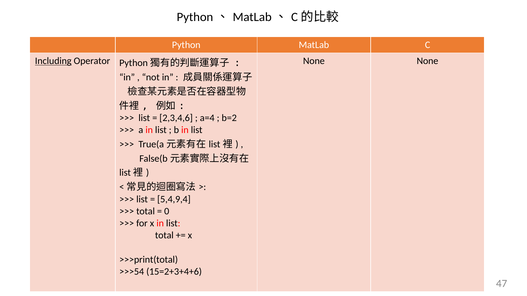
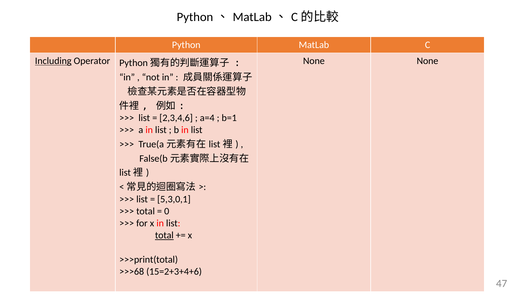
b=2: b=2 -> b=1 (229, 118)
5,4,9,4: 5,4,9,4 -> 5,3,0,1 (174, 200)
total underline: none -> present (164, 236)
>>>54: >>>54 -> >>>68 (132, 272)
